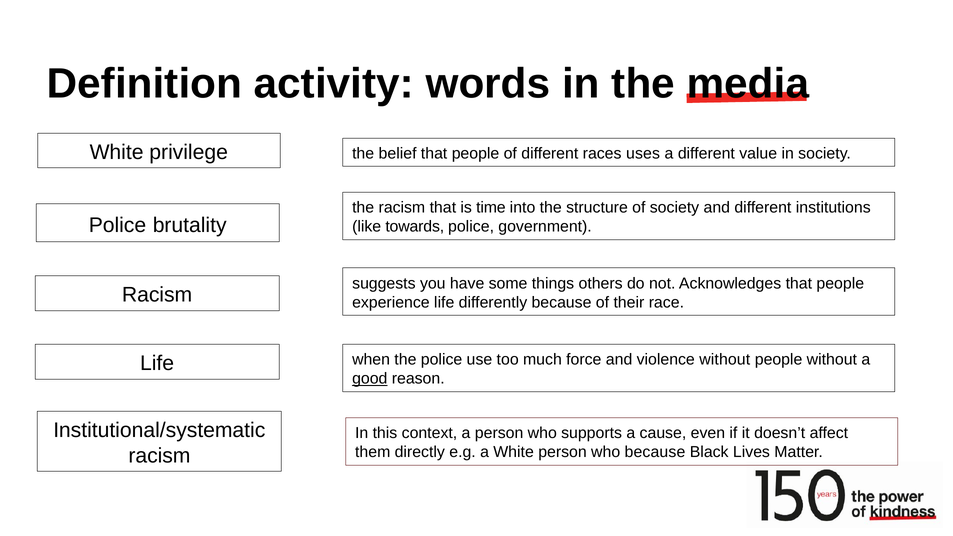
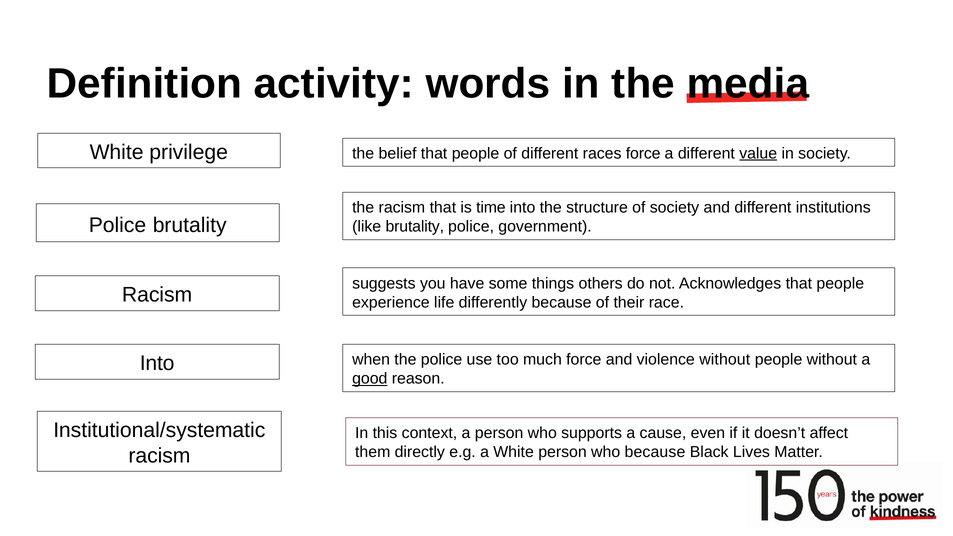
races uses: uses -> force (643, 153)
value underline: none -> present (758, 153)
like towards: towards -> brutality (415, 227)
Life: Life -> Into (157, 363)
